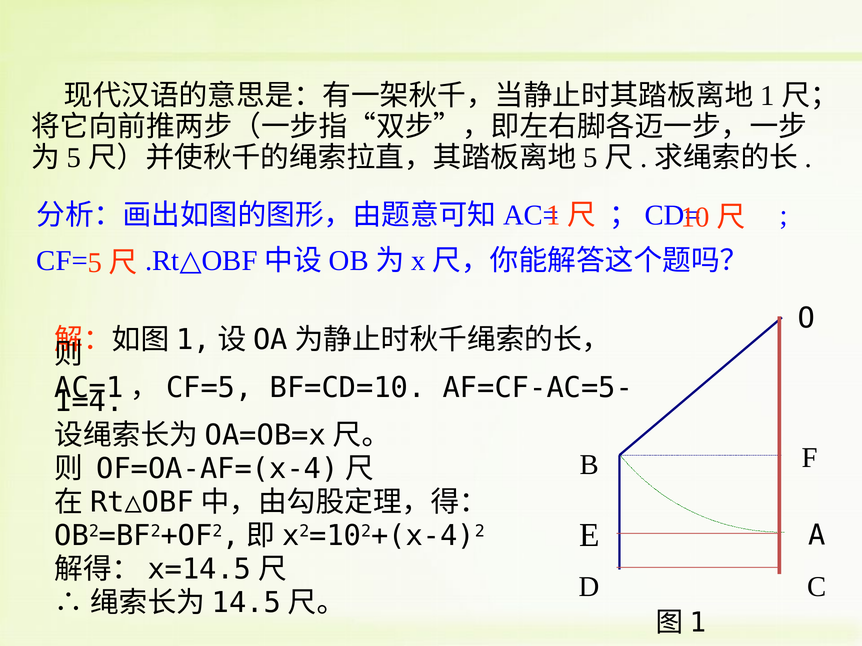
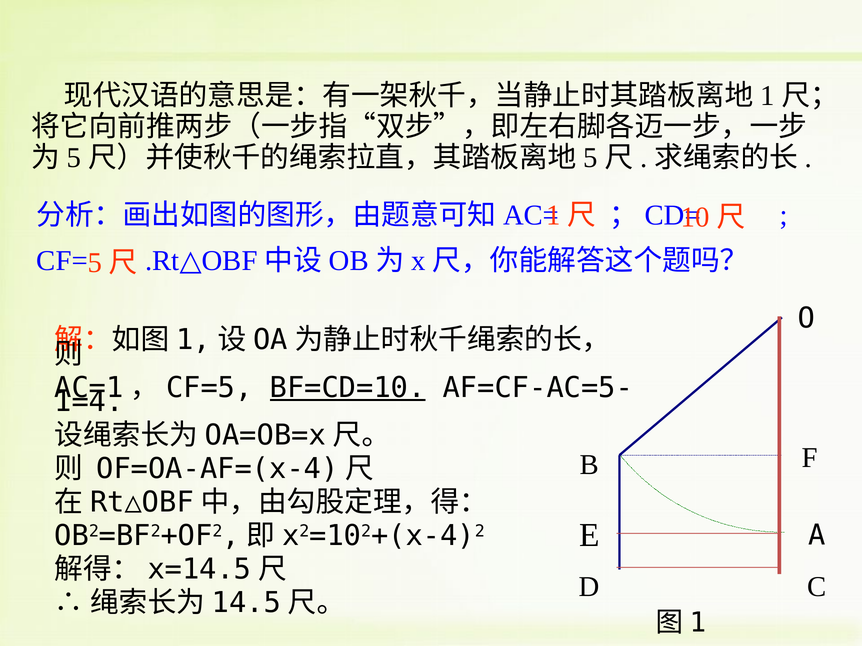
BF=CD=10 underline: none -> present (348, 388)
